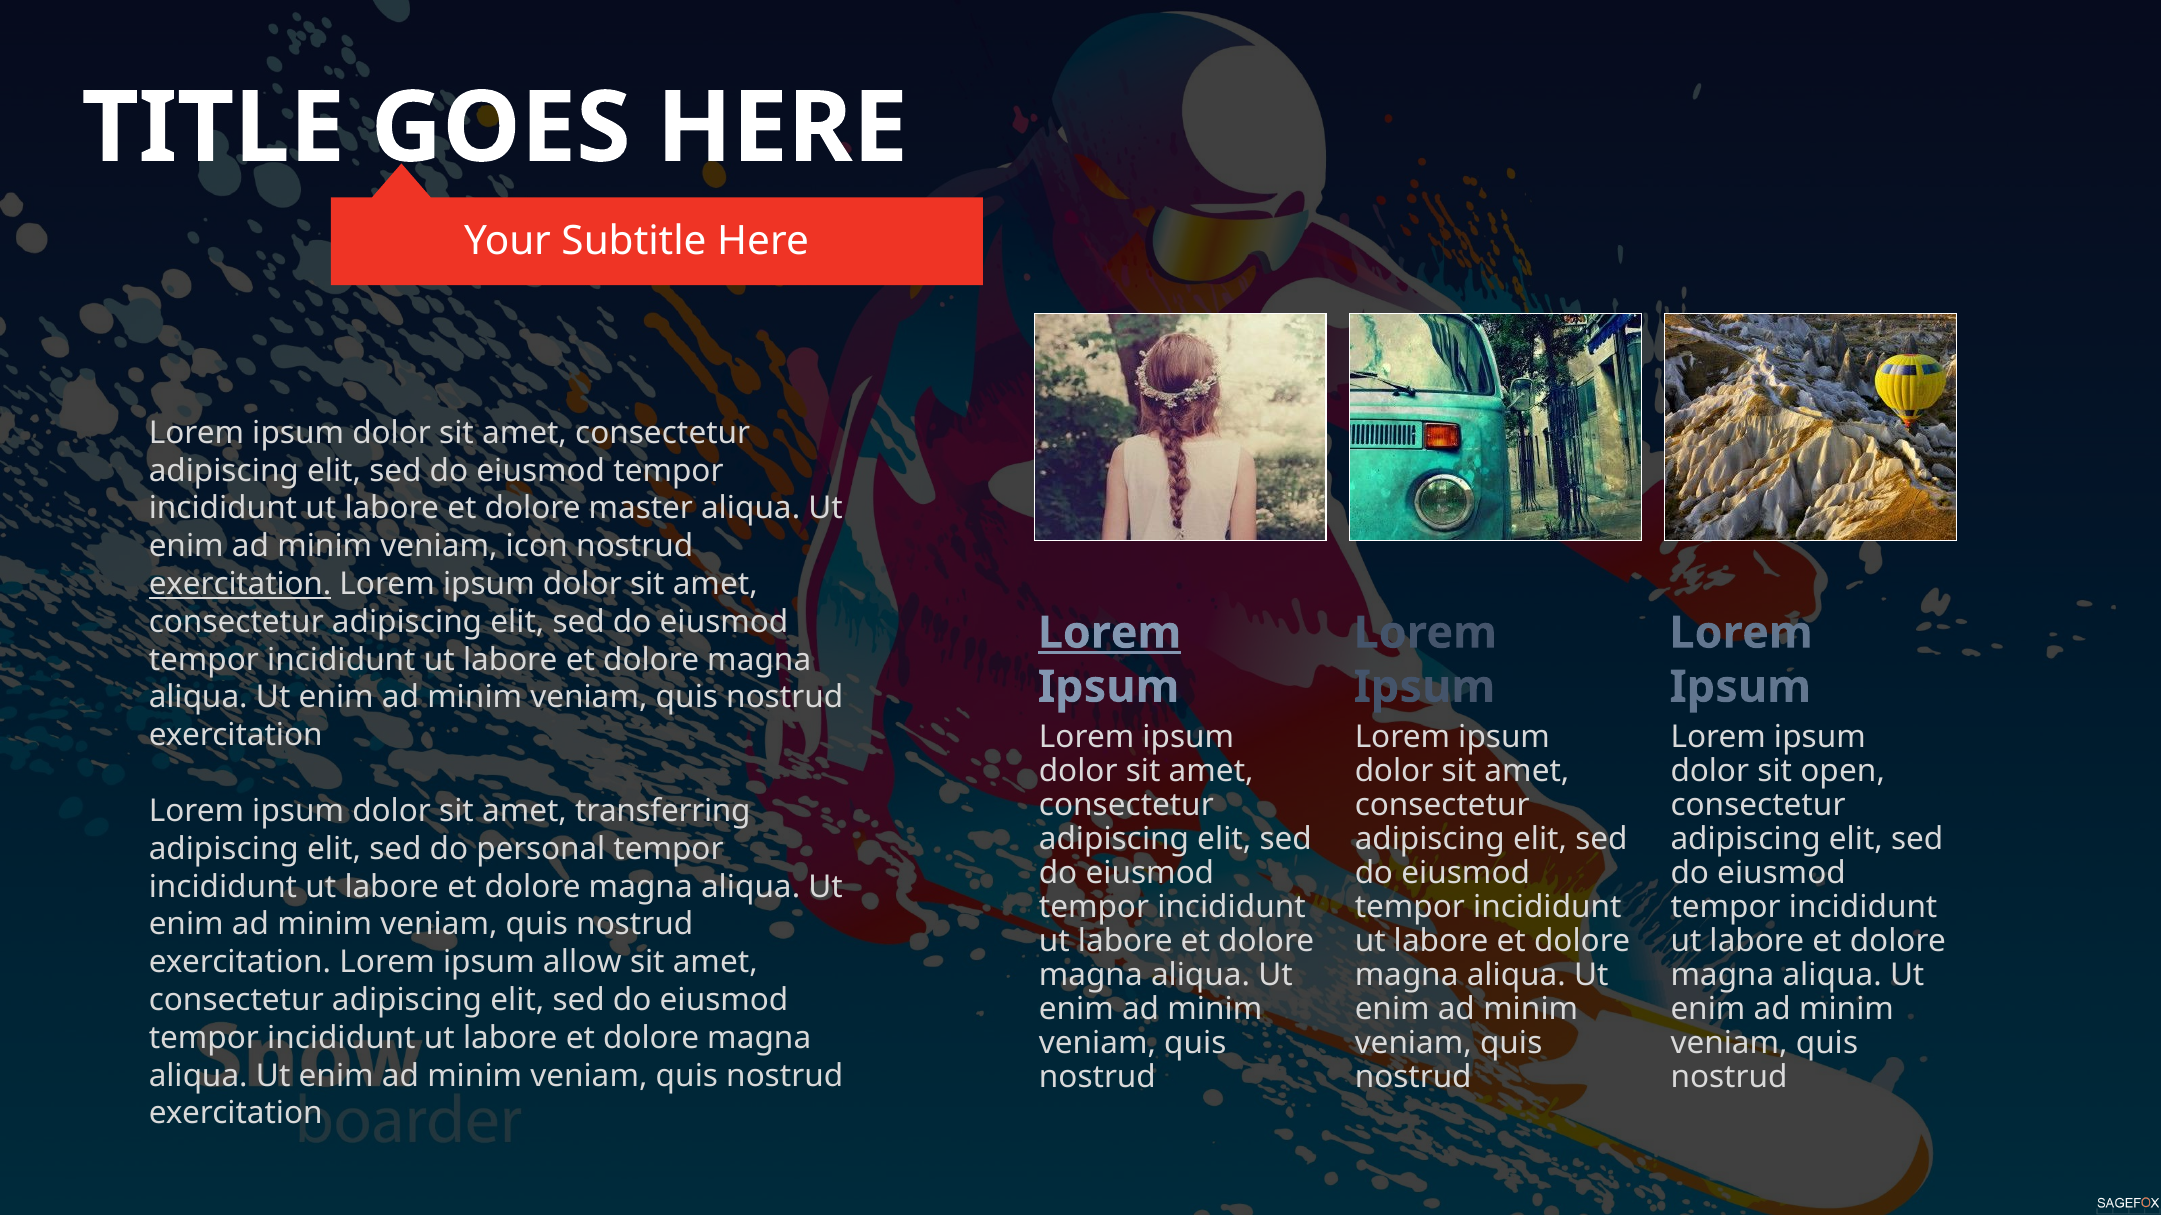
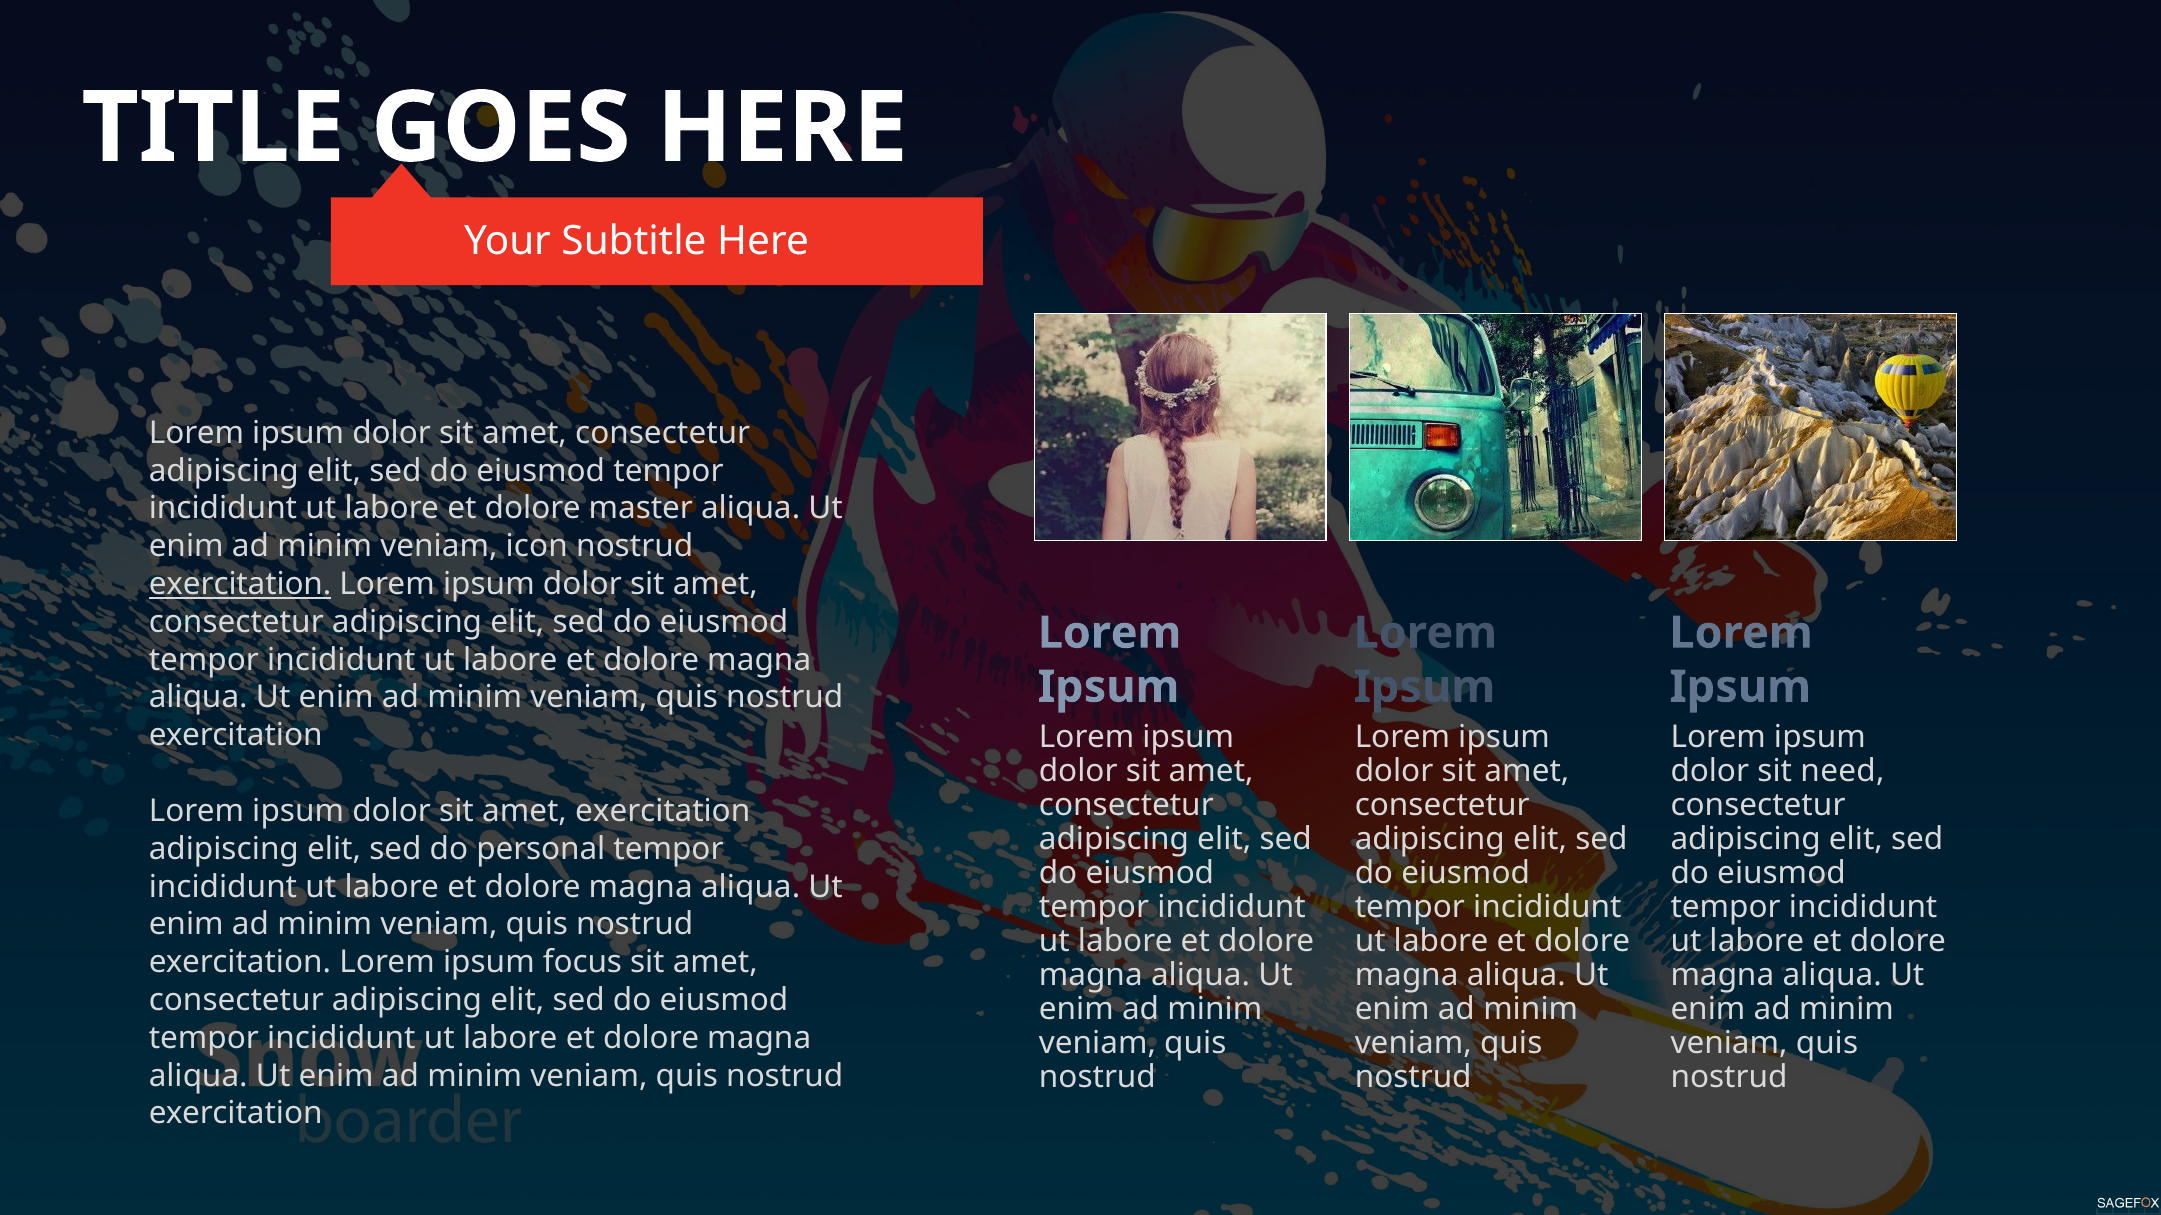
Lorem underline: present -> none (1110, 633)
open: open -> need (1843, 771)
amet transferring: transferring -> exercitation (663, 811)
allow: allow -> focus (582, 963)
